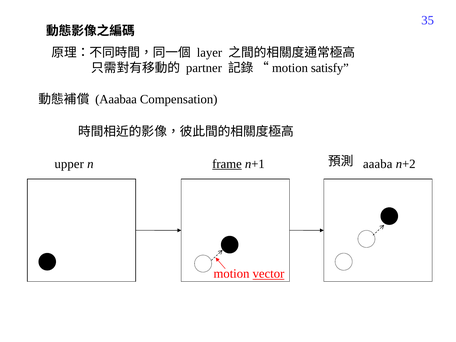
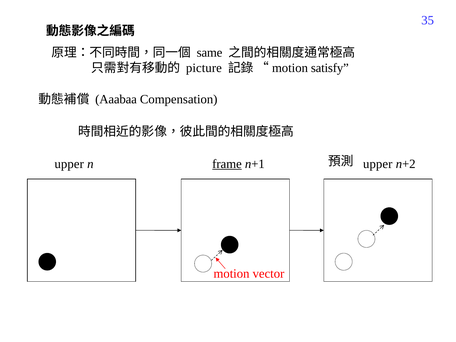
layer: layer -> same (210, 53)
partner: partner -> picture (204, 68)
n+1 aaaba: aaaba -> upper (378, 164)
vector underline: present -> none (268, 274)
